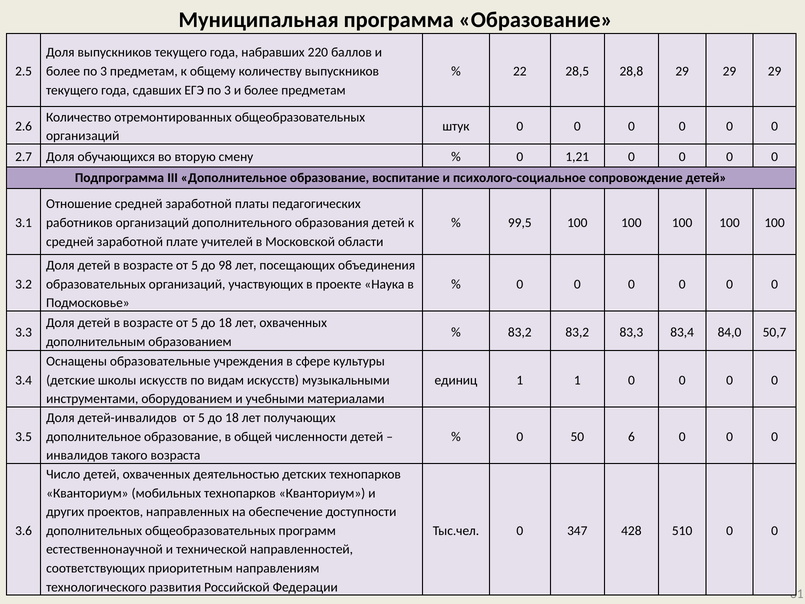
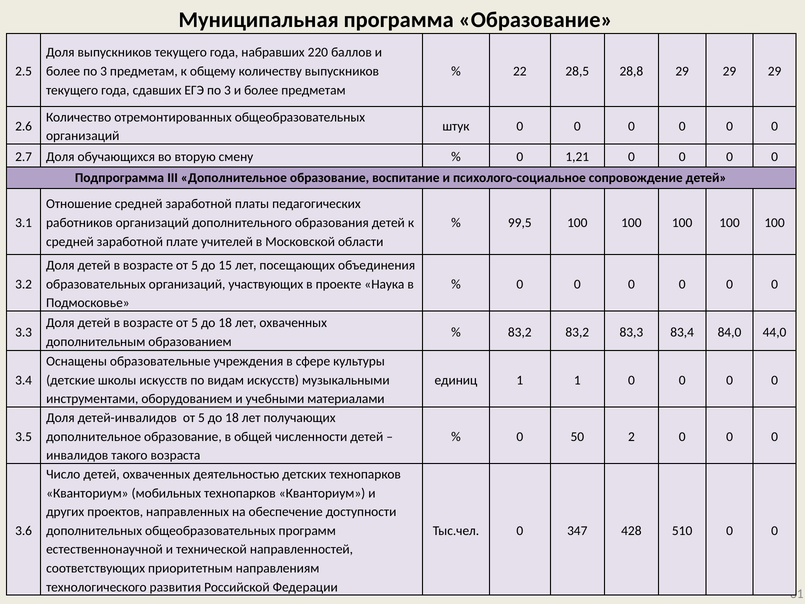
98: 98 -> 15 (225, 265)
50,7: 50,7 -> 44,0 (775, 332)
6: 6 -> 2 (631, 437)
